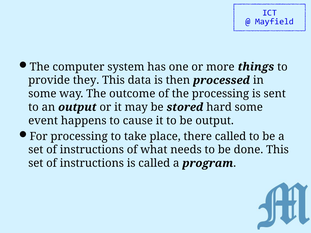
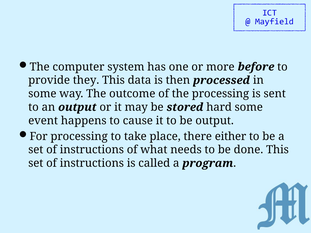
things: things -> before (256, 67)
there called: called -> either (231, 136)
